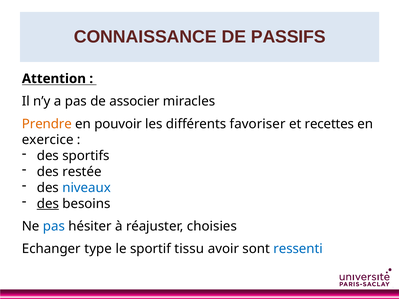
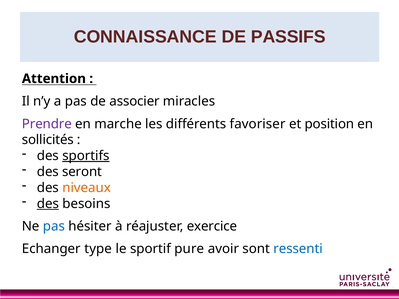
Prendre colour: orange -> purple (47, 124)
pouvoir: pouvoir -> marche (118, 124)
recettes: recettes -> position (329, 124)
exercice: exercice -> sollicités (48, 140)
sportifs underline: none -> present (86, 156)
restée: restée -> seront (82, 172)
niveaux colour: blue -> orange (87, 188)
choisies: choisies -> exercice (212, 226)
tissu: tissu -> pure (189, 249)
